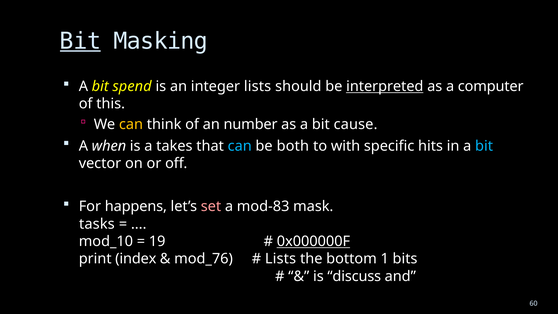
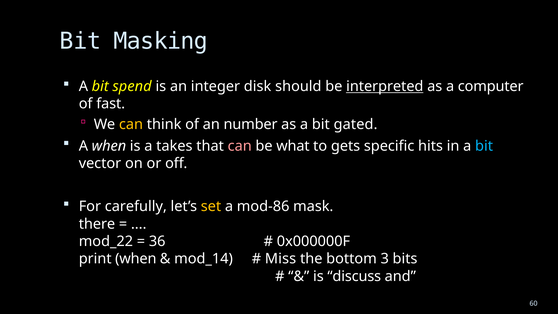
Bit underline: present -> none (80, 41)
integer lists: lists -> disk (258, 86)
this: this -> fast (111, 104)
cause: cause -> gated (356, 124)
can colour: light blue -> pink (240, 146)
both: both -> what (293, 146)
with: with -> gets (346, 146)
happens: happens -> carefully (136, 206)
set colour: pink -> yellow (211, 206)
mod-83: mod-83 -> mod-86 (263, 206)
tasks: tasks -> there (97, 224)
mod_10: mod_10 -> mod_22 (106, 241)
19: 19 -> 36 (157, 241)
0x000000F underline: present -> none (313, 241)
print index: index -> when (136, 259)
mod_76: mod_76 -> mod_14 (204, 259)
Lists: Lists -> Miss (281, 259)
1: 1 -> 3 (385, 259)
